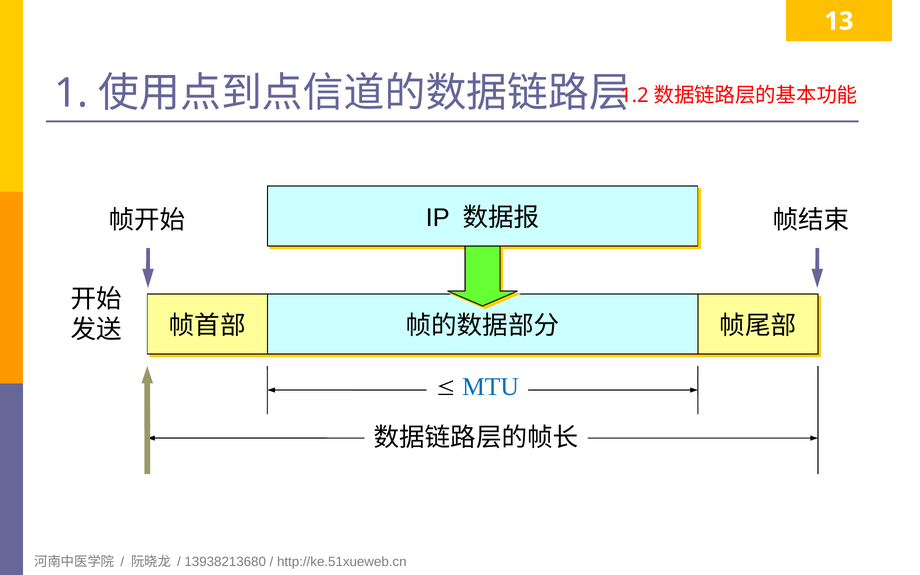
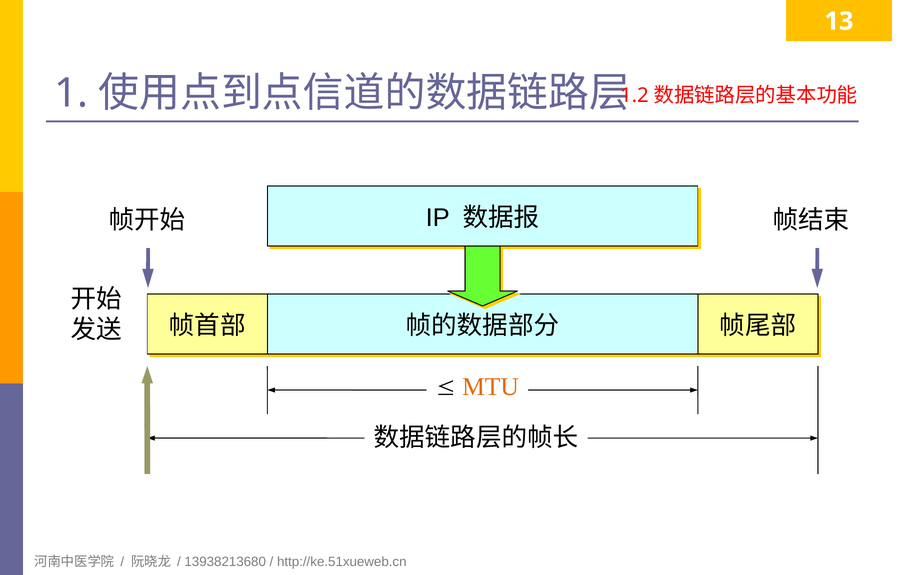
MTU colour: blue -> orange (491, 387)
